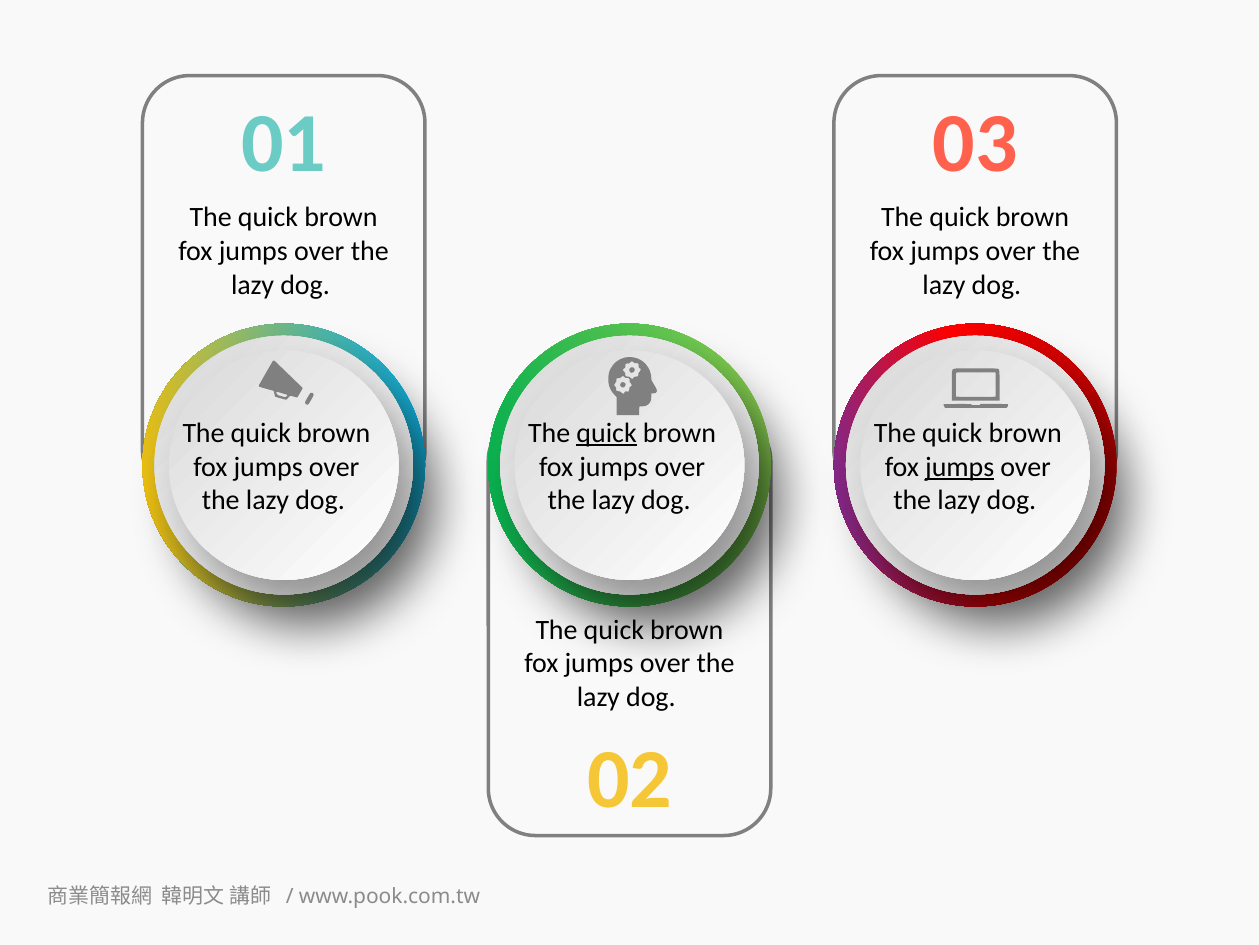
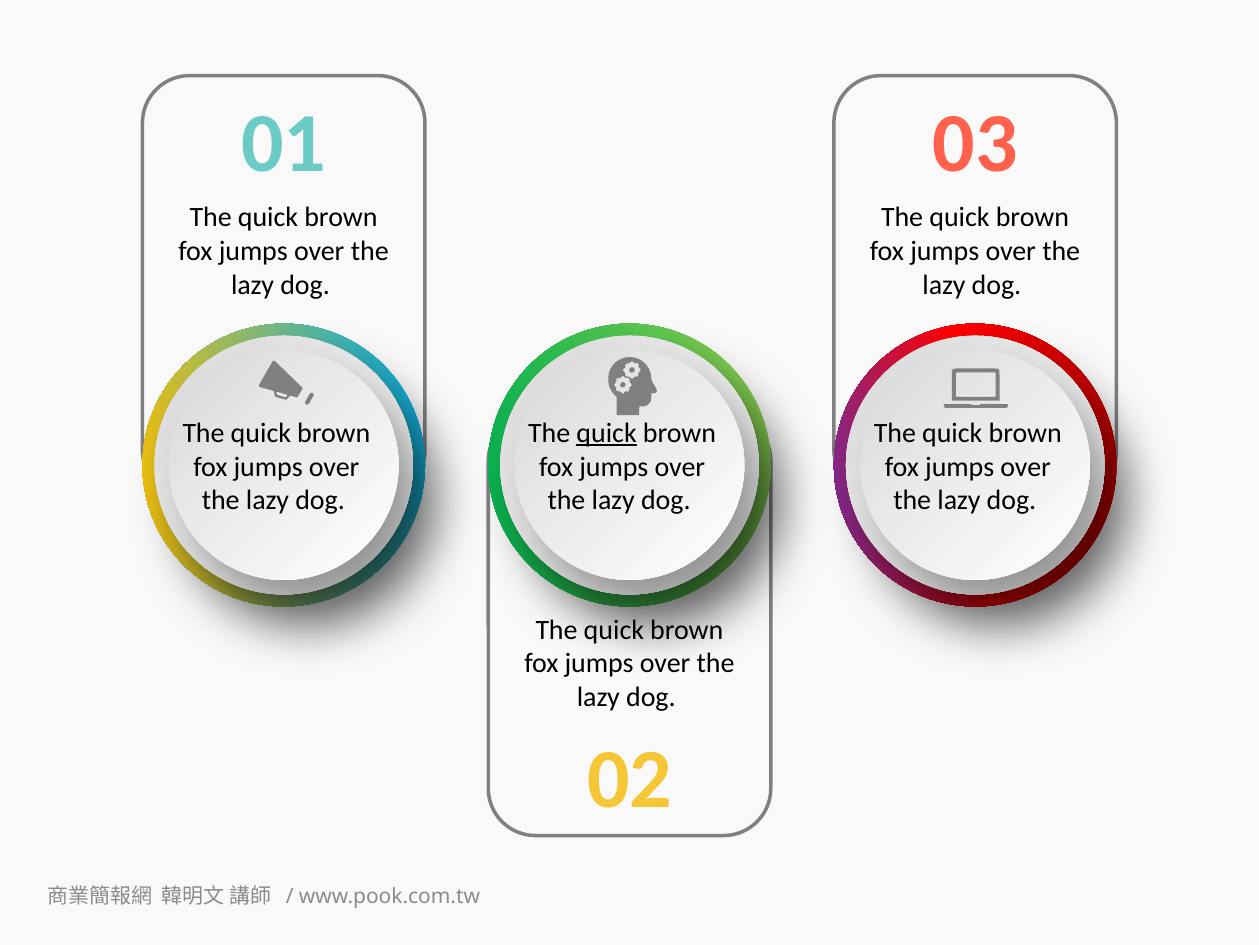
jumps underline: present -> none (960, 466)
